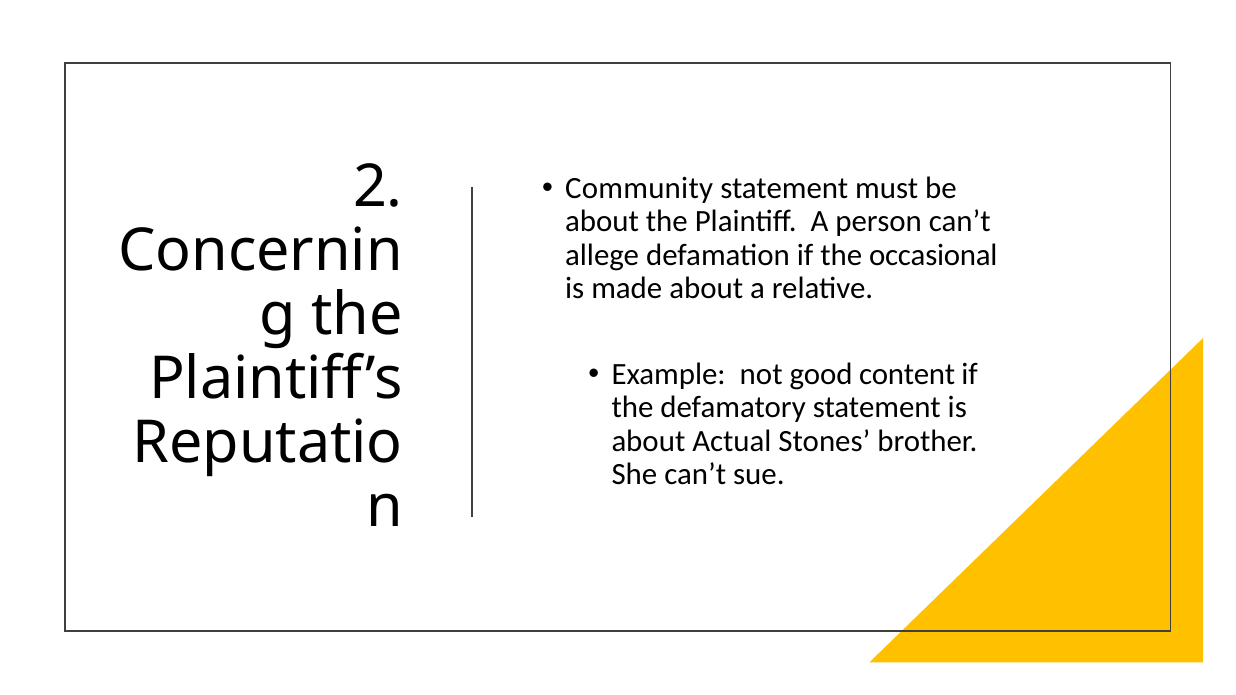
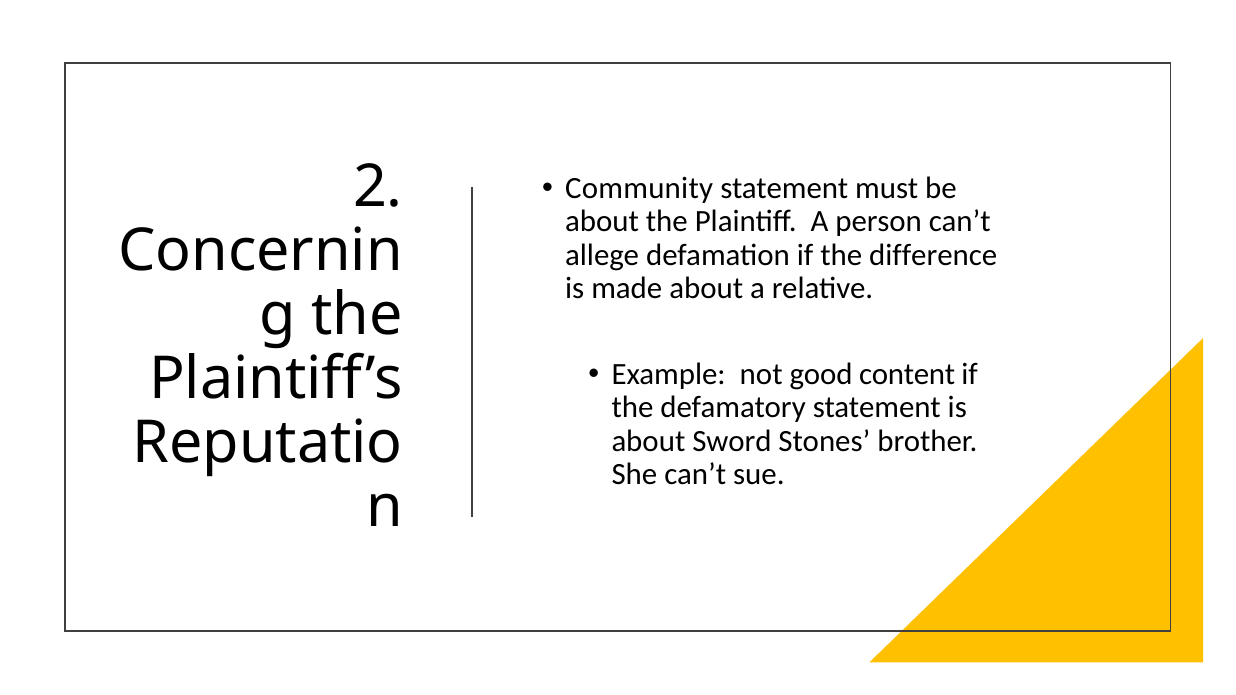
occasional: occasional -> difference (933, 255)
Actual: Actual -> Sword (732, 441)
